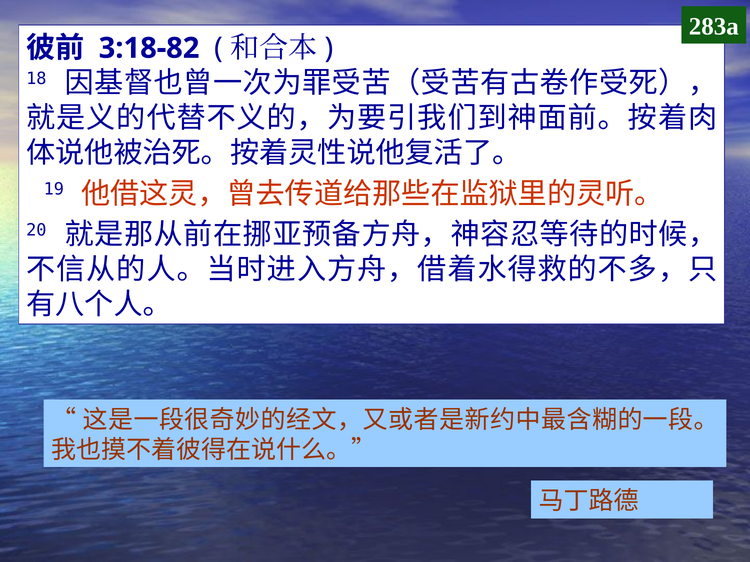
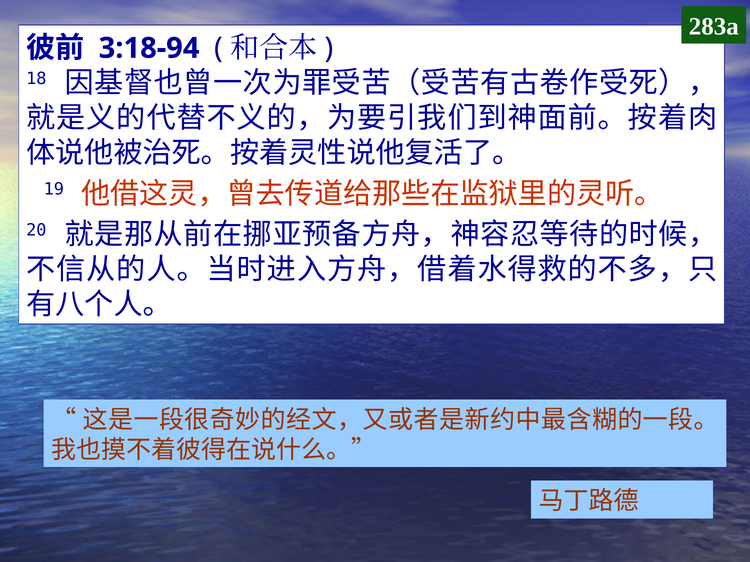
3:18-82: 3:18-82 -> 3:18-94 (149, 48)
